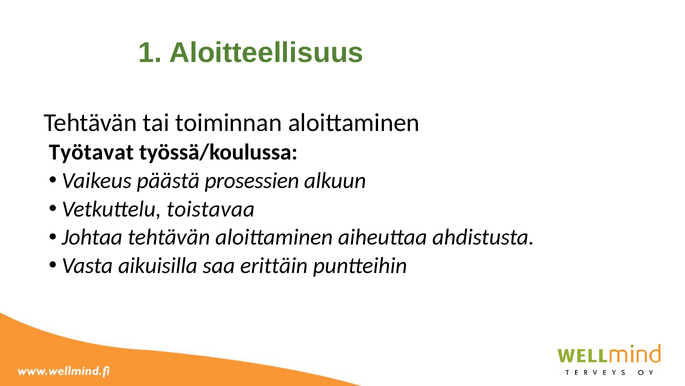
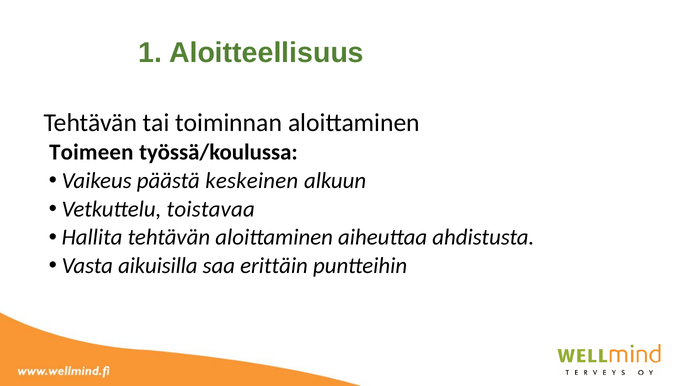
Työtavat: Työtavat -> Toimeen (91, 152)
prosessien: prosessien -> keskeinen (252, 180)
Johtaa: Johtaa -> Hallita (92, 237)
